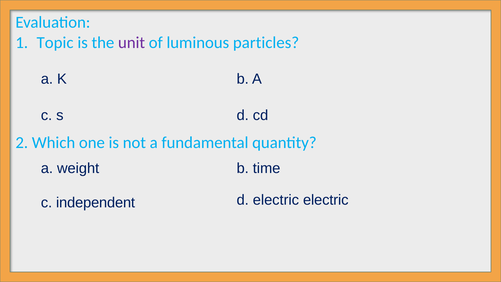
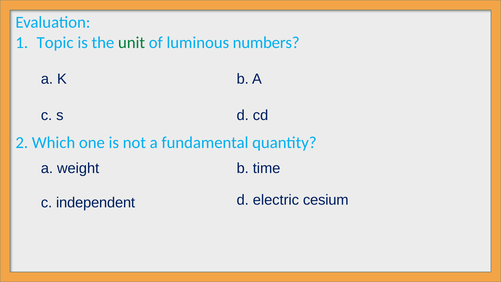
unit colour: purple -> green (132, 42)
particles: particles -> numbers (266, 42)
electric electric: electric -> cesium (326, 200)
